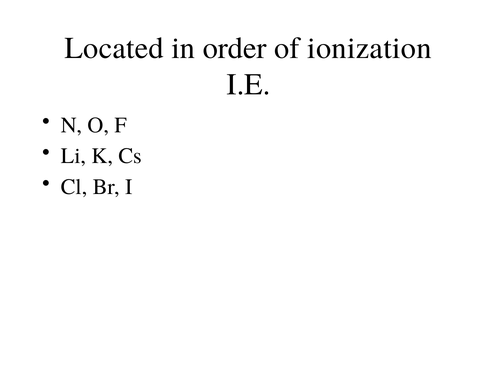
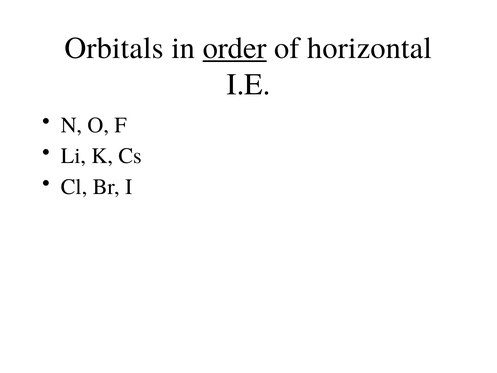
Located: Located -> Orbitals (114, 48)
order underline: none -> present (235, 48)
ionization: ionization -> horizontal (369, 48)
